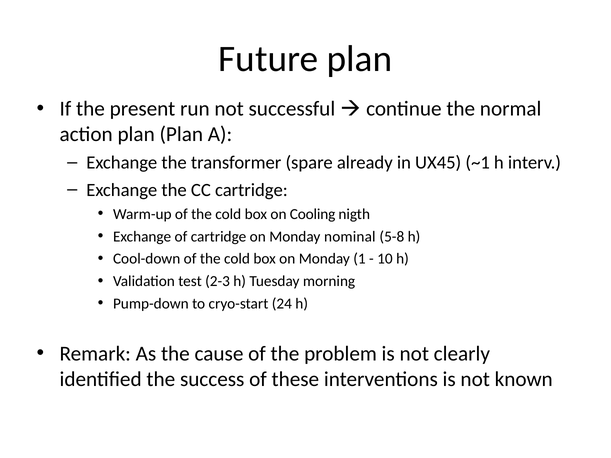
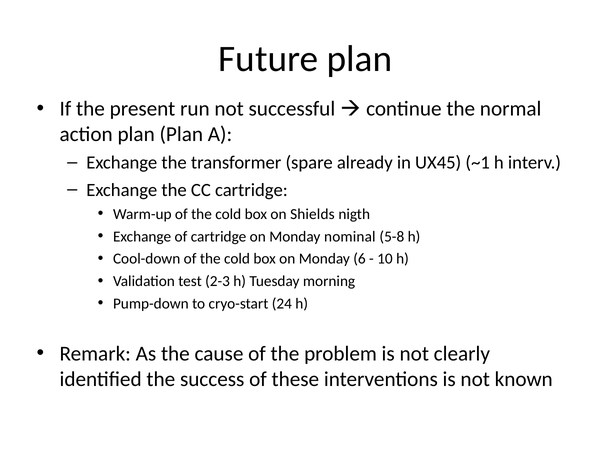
Cooling: Cooling -> Shields (312, 214)
1: 1 -> 6 (359, 259)
